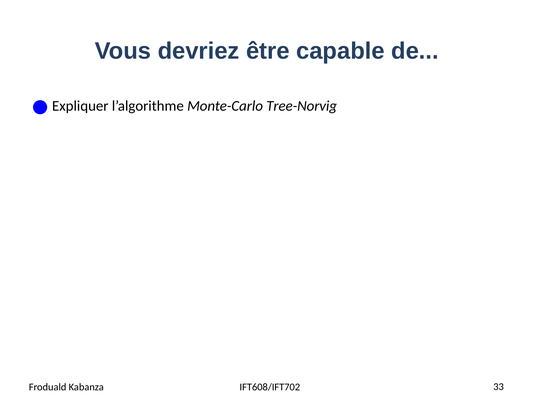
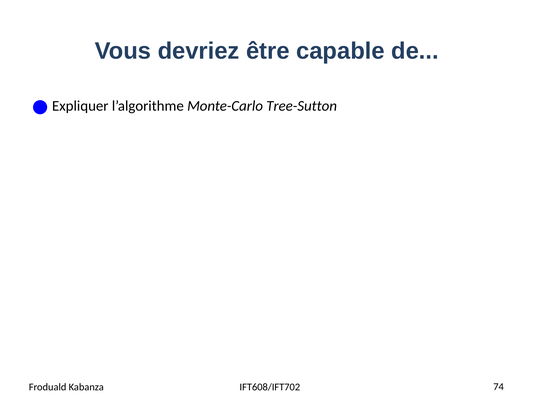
Tree-Norvig: Tree-Norvig -> Tree-Sutton (302, 106)
33: 33 -> 74 (499, 387)
